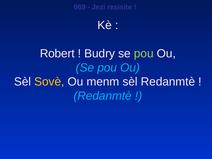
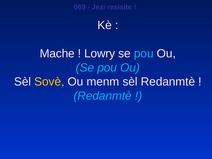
Robert: Robert -> Mache (57, 53)
Budry: Budry -> Lowry (100, 53)
pou colour: light green -> light blue (144, 53)
